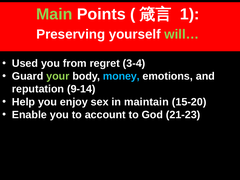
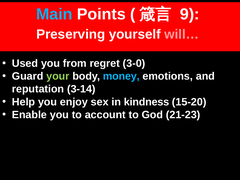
Main colour: light green -> light blue (54, 14)
1: 1 -> 9 (190, 14)
will… colour: light green -> pink (182, 34)
3-4: 3-4 -> 3-0 (134, 63)
9-14: 9-14 -> 3-14 (81, 89)
maintain: maintain -> kindness (147, 102)
